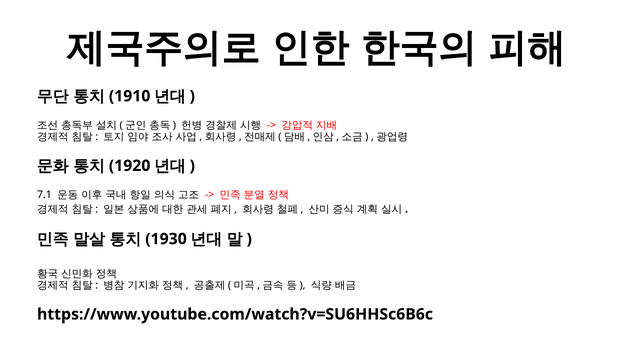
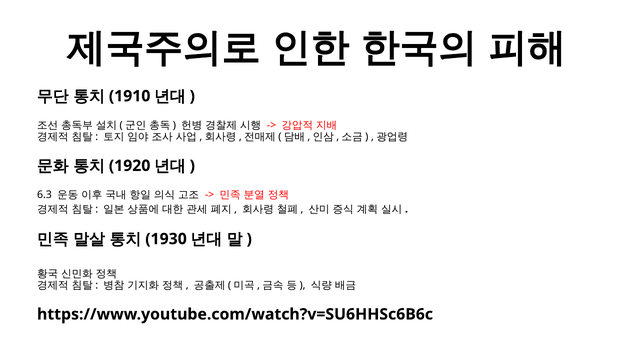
7.1: 7.1 -> 6.3 (44, 195)
